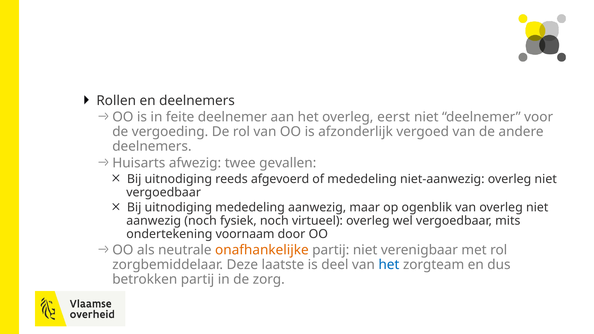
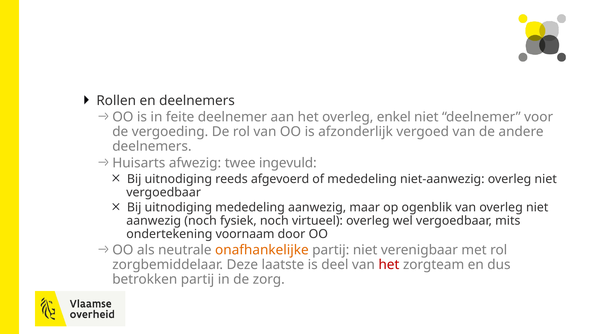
eerst: eerst -> enkel (394, 117)
gevallen: gevallen -> ingevuld (288, 163)
het colour: blue -> red (389, 265)
